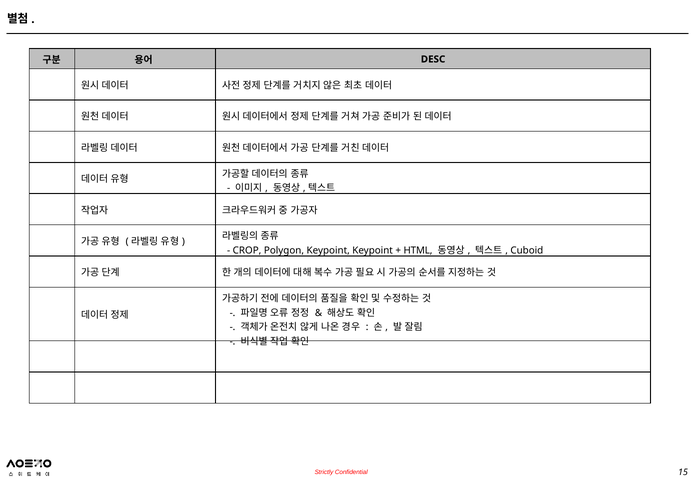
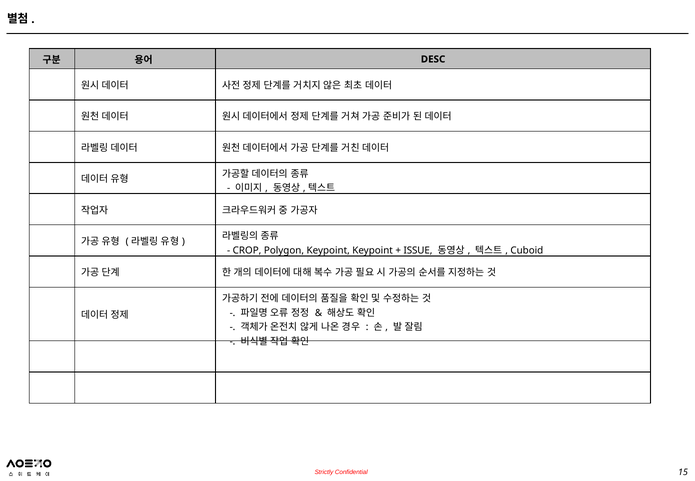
HTML: HTML -> ISSUE (418, 250)
